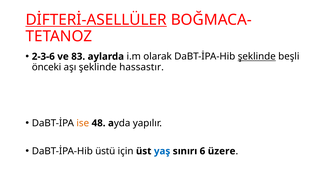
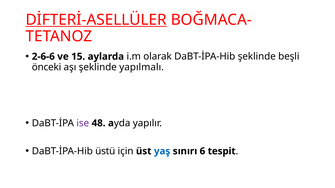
2-3-6: 2-3-6 -> 2-6-6 (43, 57)
83: 83 -> 15 (78, 57)
şeklinde underline: present -> none (257, 57)
hassastır: hassastır -> yapılmalı (142, 67)
ise colour: orange -> purple (83, 123)
üzere: üzere -> tespit (222, 151)
